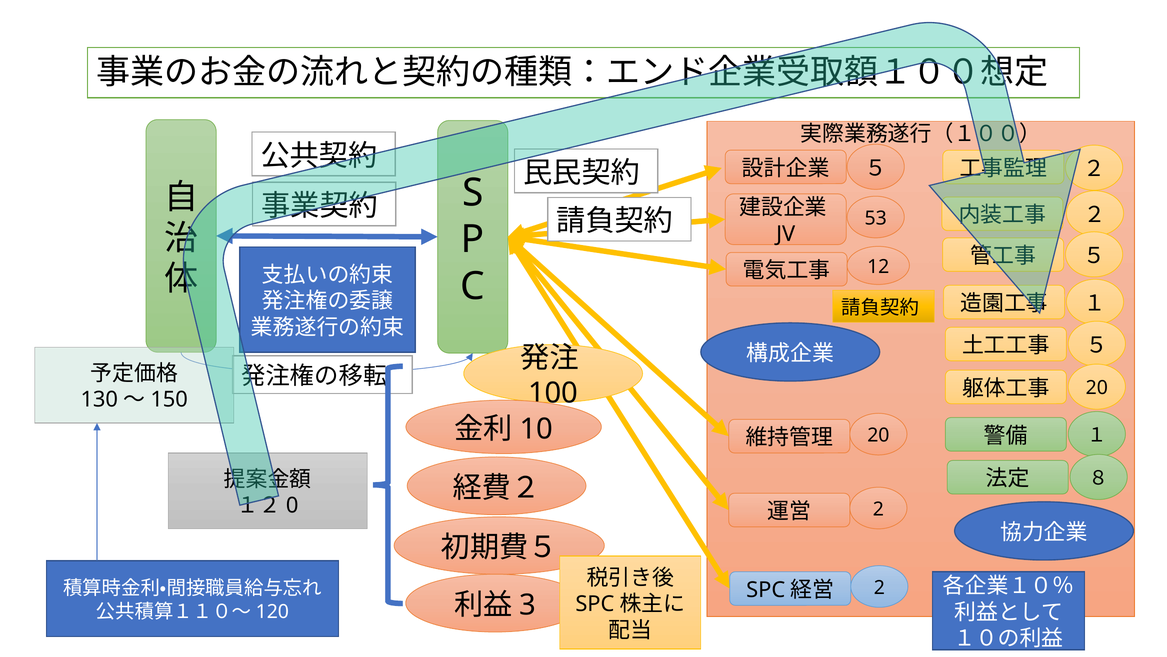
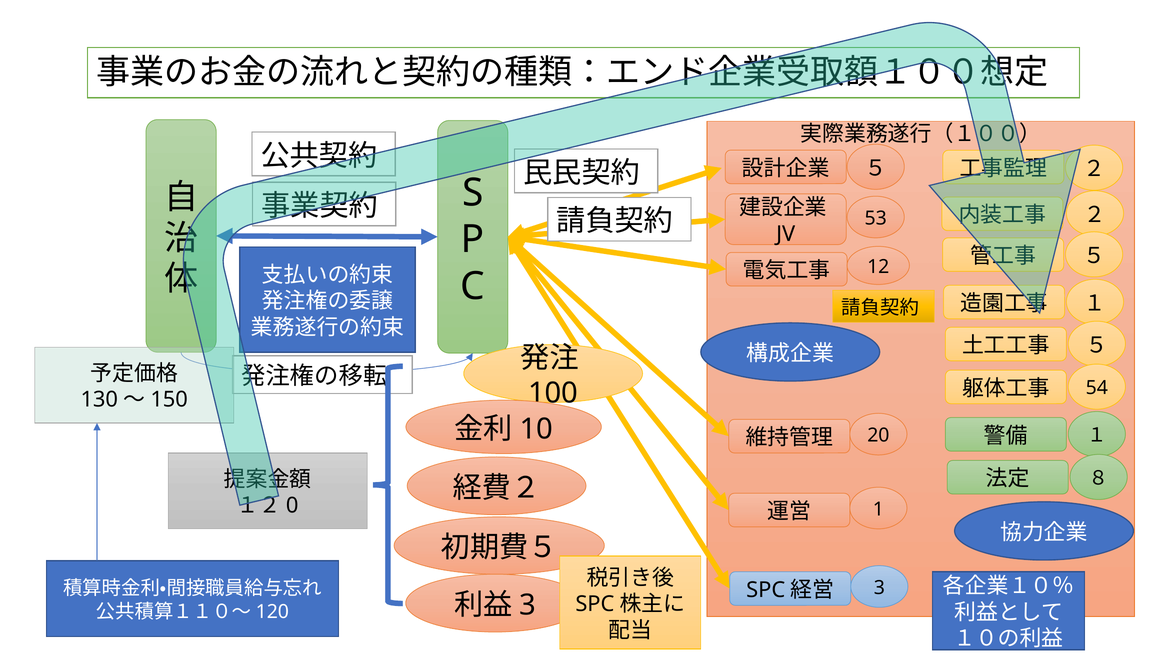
20: 20 -> 54 (1097, 388)
2: 2 -> 1 (878, 509)
2: 2 -> 3 (879, 587)
